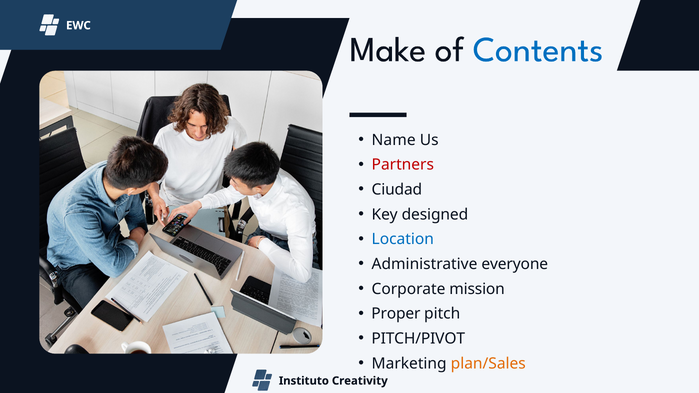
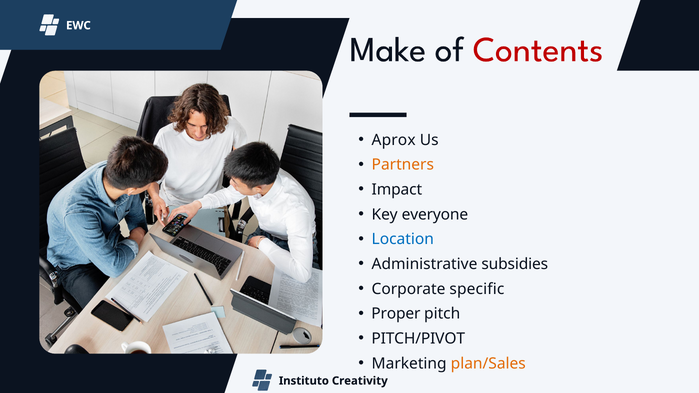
Contents colour: blue -> red (538, 50)
Name: Name -> Aprox (394, 140)
Partners colour: red -> orange (403, 165)
Ciudad: Ciudad -> Impact (397, 190)
designed: designed -> everyone (435, 215)
everyone: everyone -> subsidies (515, 264)
mission: mission -> specific (477, 289)
